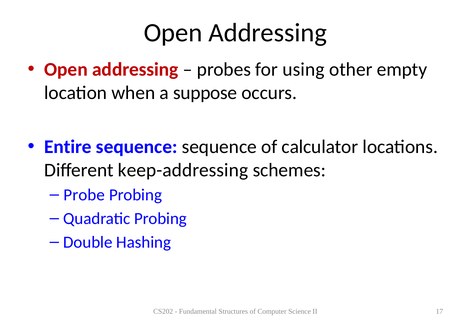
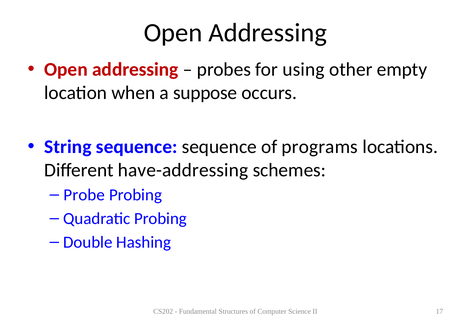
Entire: Entire -> String (68, 147)
calculator: calculator -> programs (320, 147)
keep-addressing: keep-addressing -> have-addressing (183, 170)
